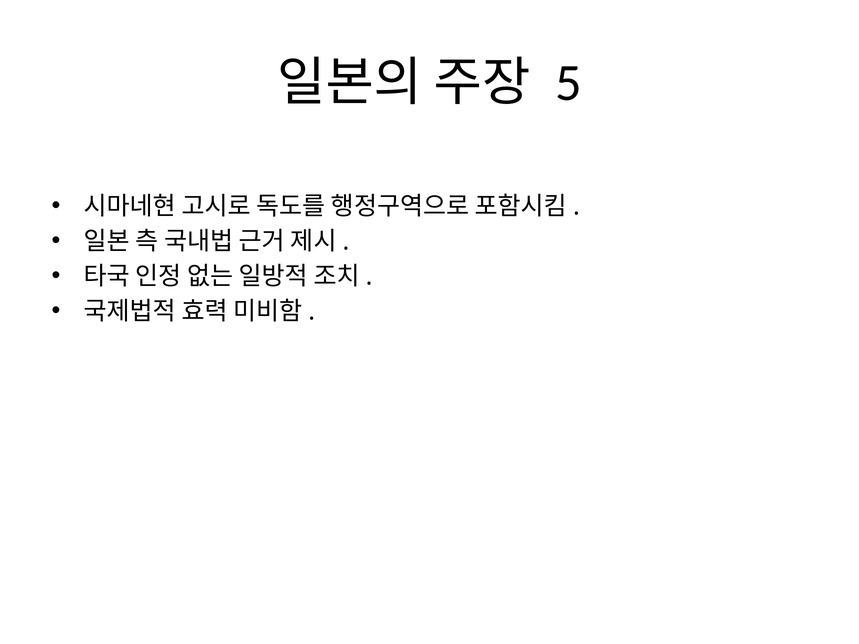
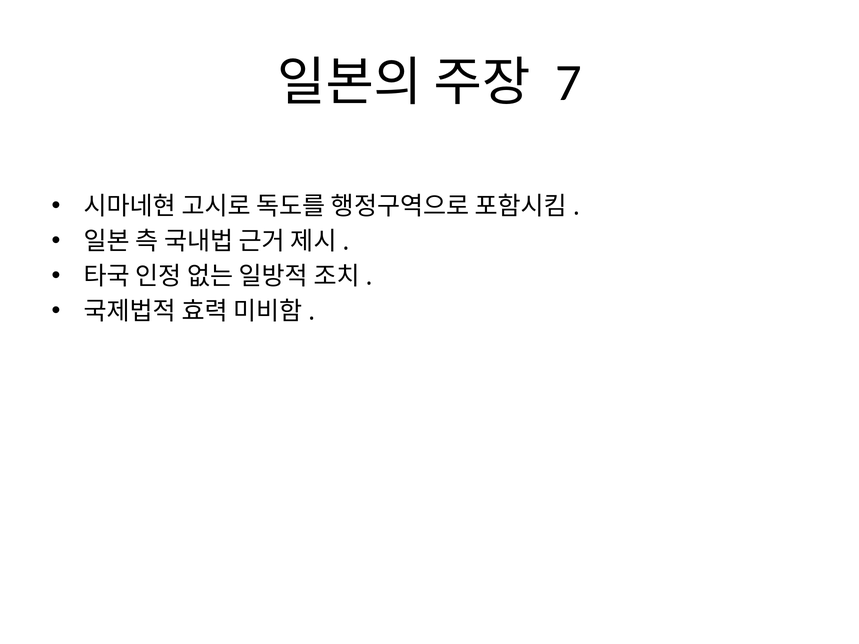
5: 5 -> 7 (568, 83)
